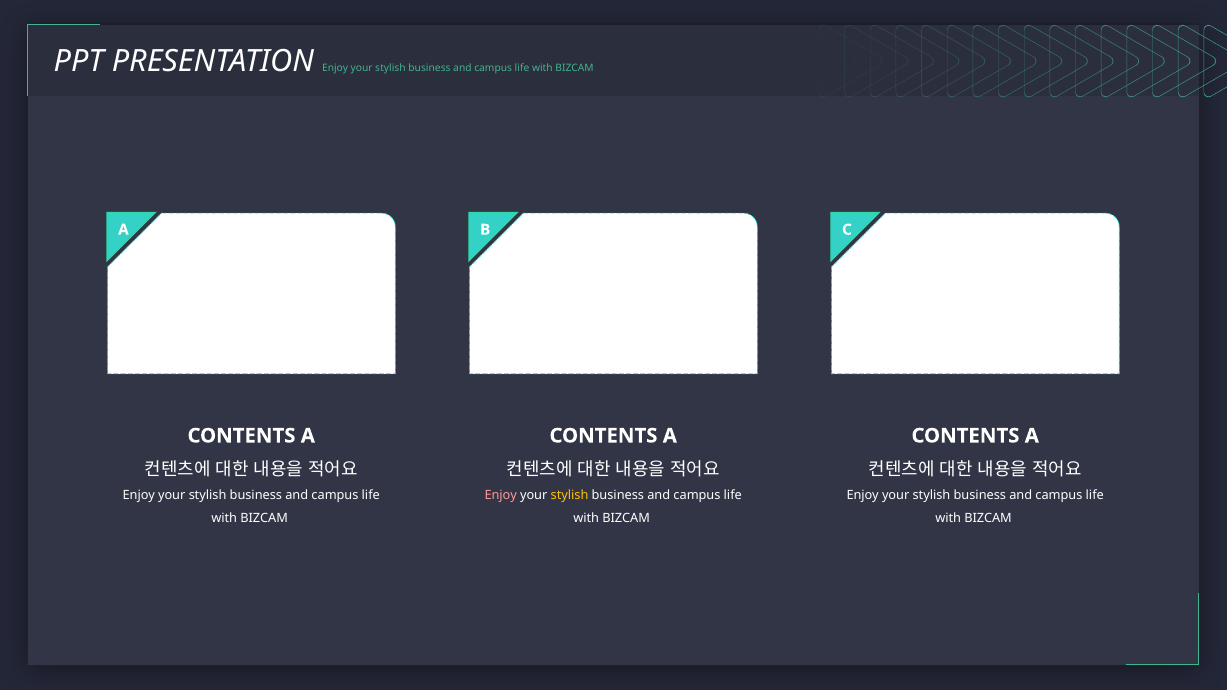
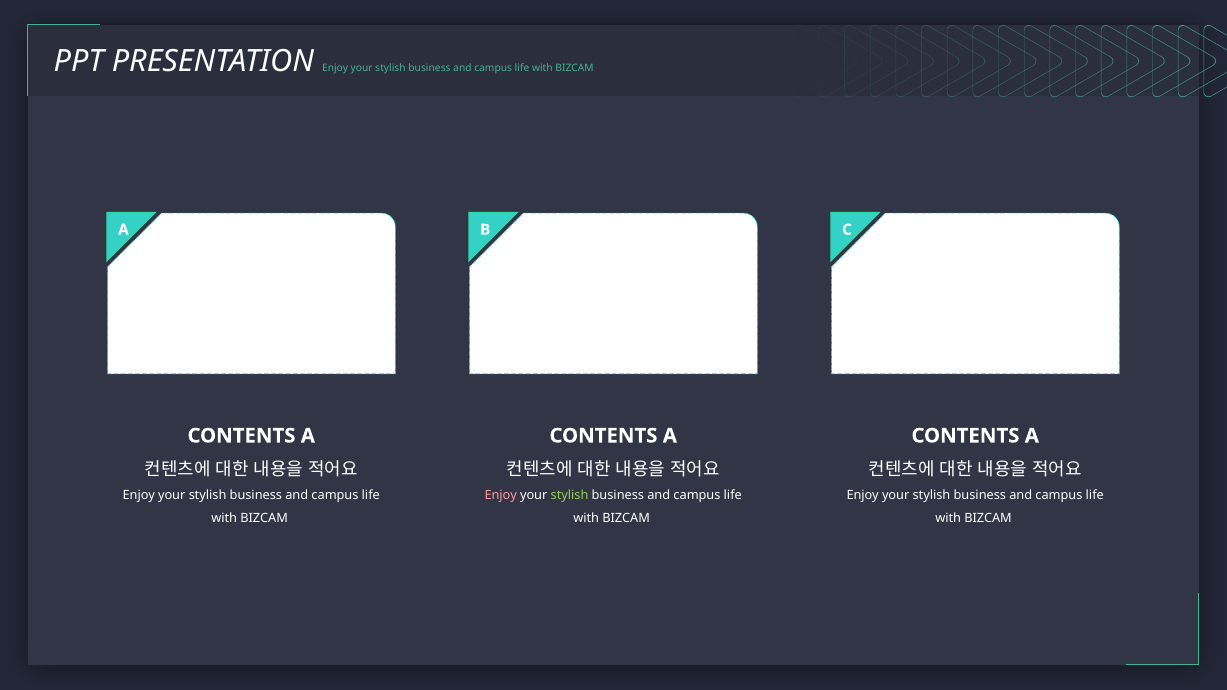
stylish colour: yellow -> light green (570, 495)
